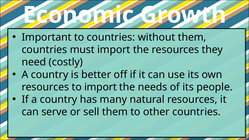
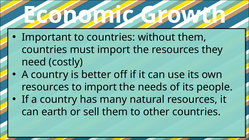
serve: serve -> earth (54, 112)
